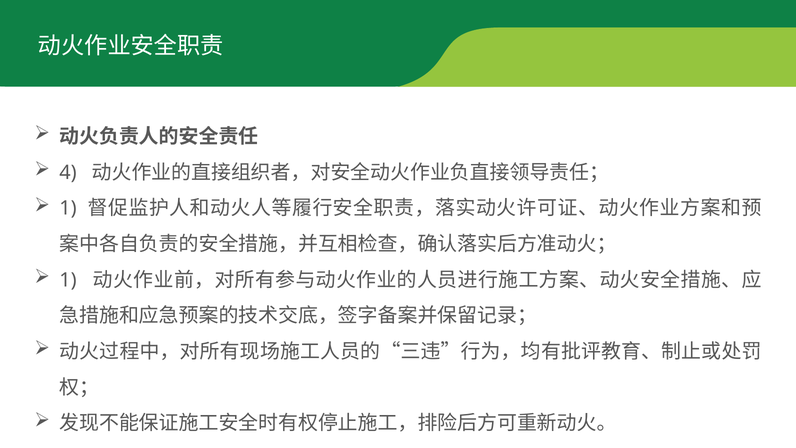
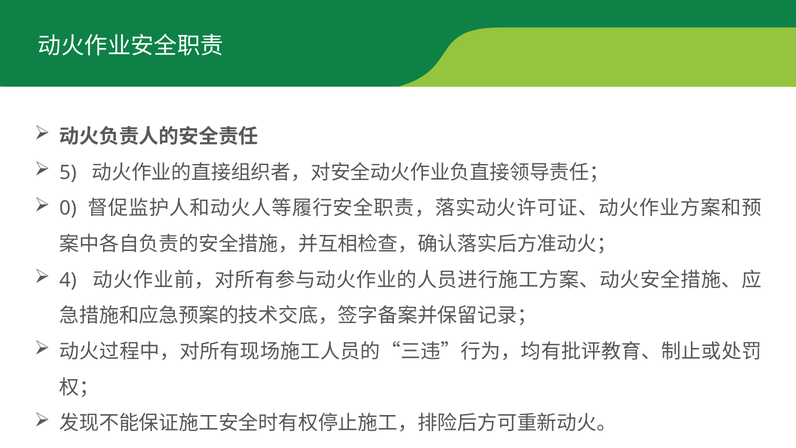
4: 4 -> 5 (68, 172)
1: 1 -> 0 (68, 208)
1: 1 -> 4 (68, 280)
